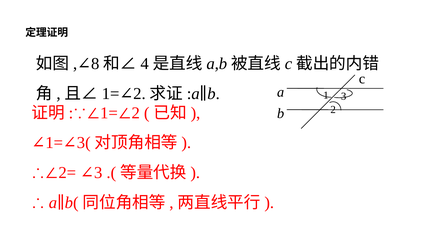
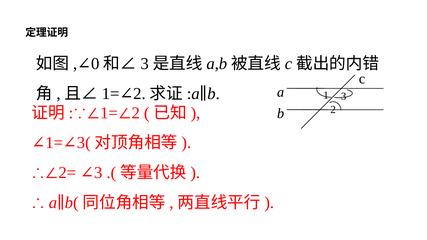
4: 4 -> 3 (145, 64)
8: 8 -> 0 (95, 64)
